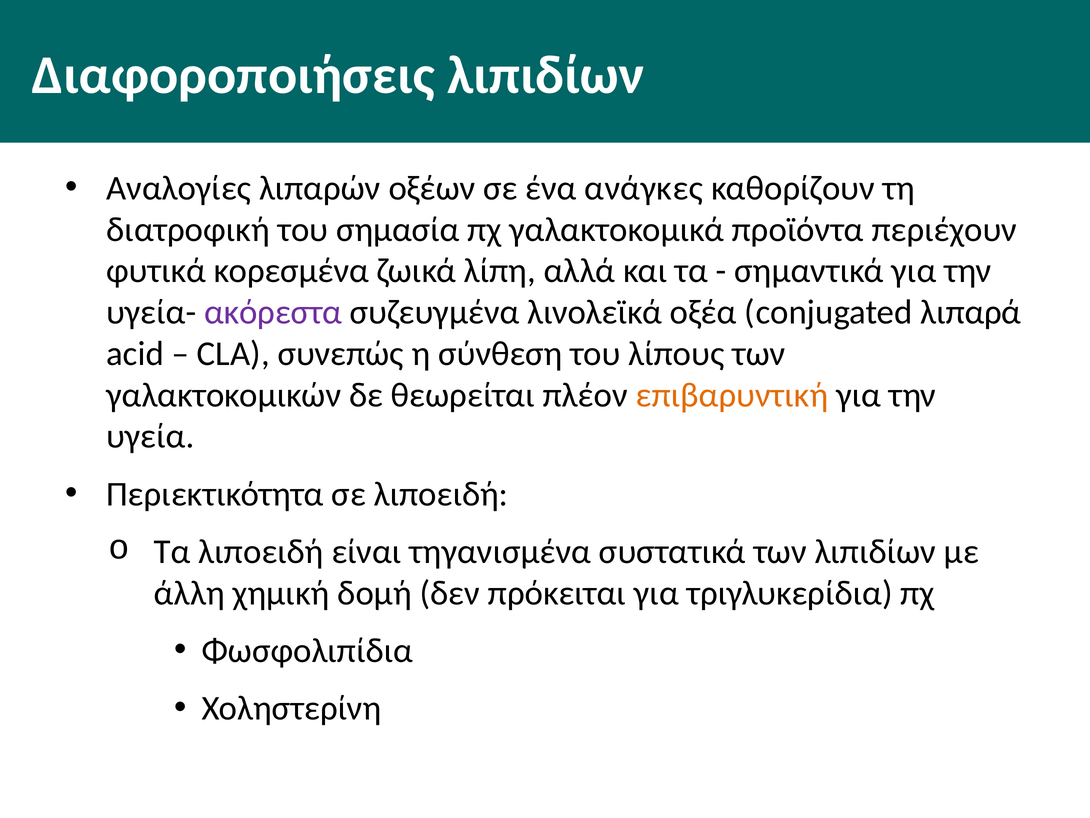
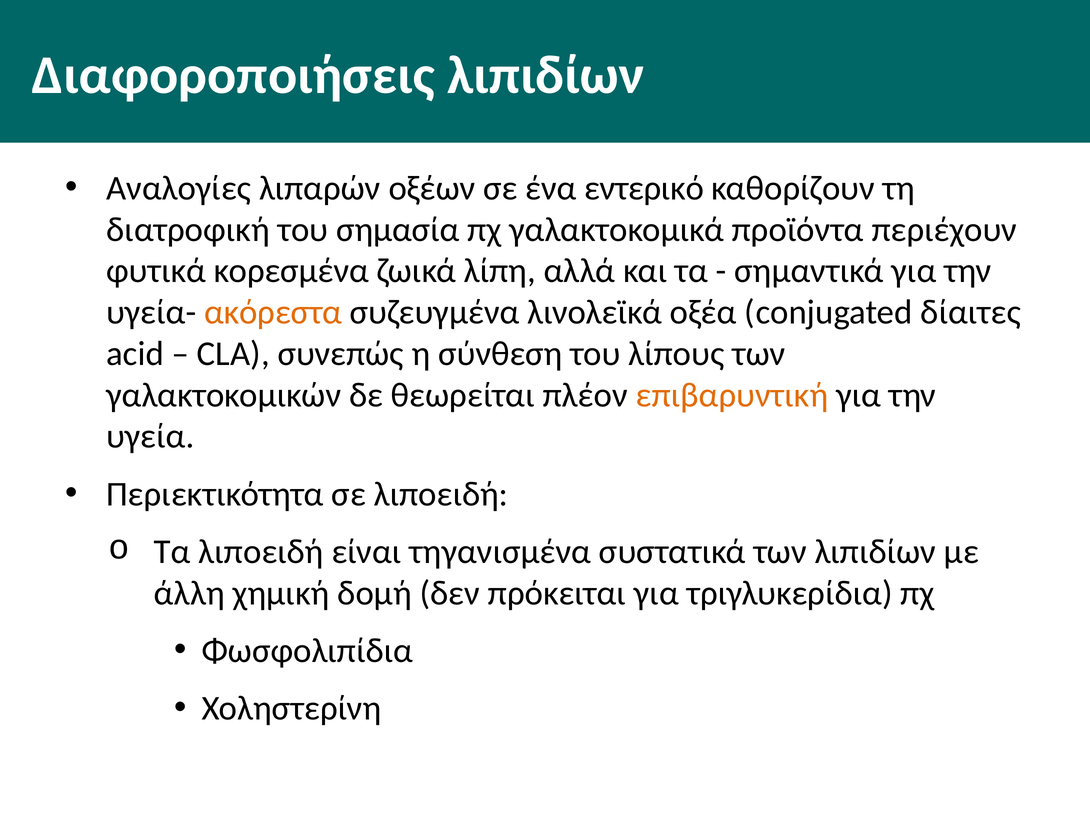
ανάγκες: ανάγκες -> εντερικό (644, 188)
ακόρεστα colour: purple -> orange (273, 312)
λιπαρά: λιπαρά -> δίαιτες (971, 312)
